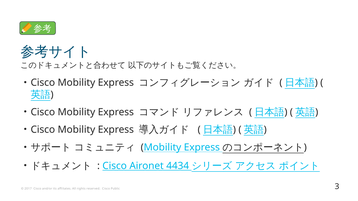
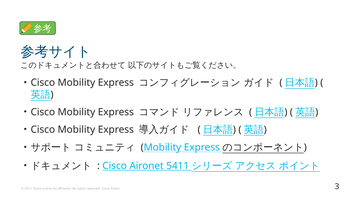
4434: 4434 -> 5411 (178, 166)
